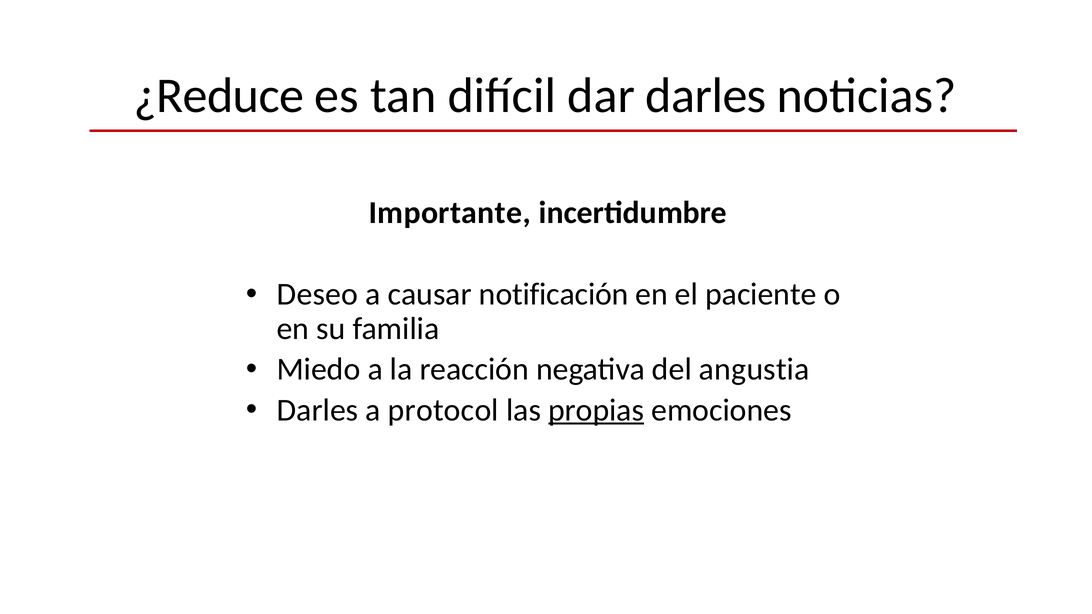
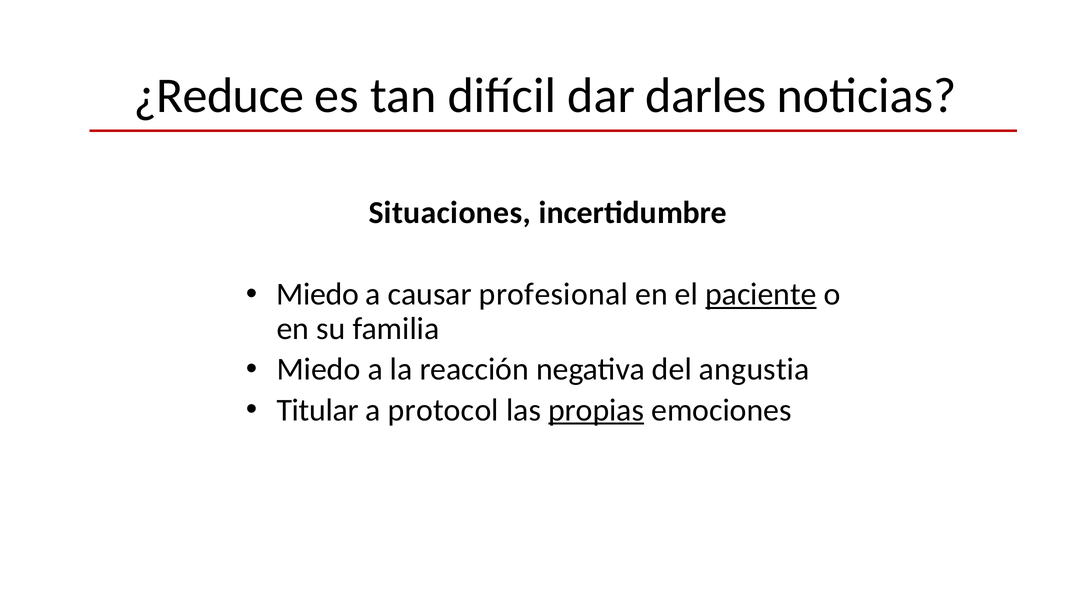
Importante: Importante -> Situaciones (450, 213)
Deseo: Deseo -> Miedo (318, 294)
notificación: notificación -> profesional (553, 294)
paciente underline: none -> present (761, 294)
Darles: Darles -> Titular (318, 410)
